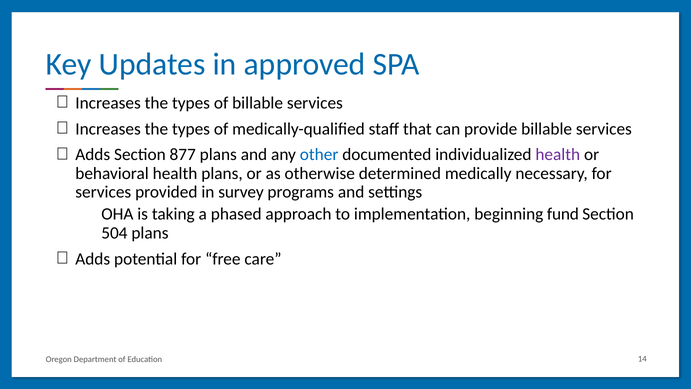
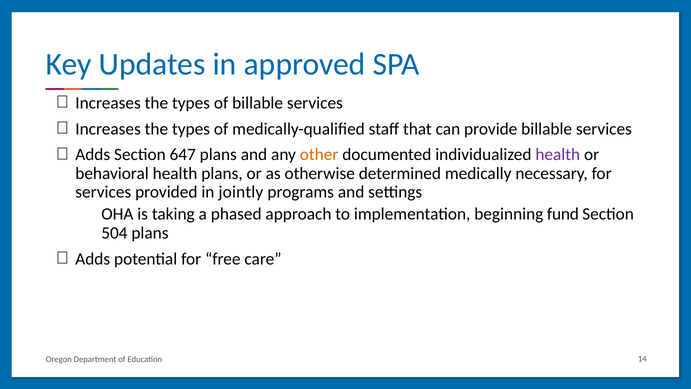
877: 877 -> 647 (183, 155)
other colour: blue -> orange (319, 155)
survey: survey -> jointly (241, 192)
